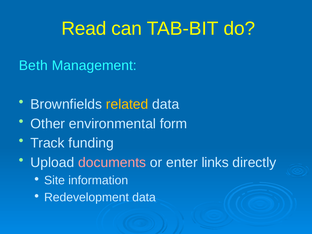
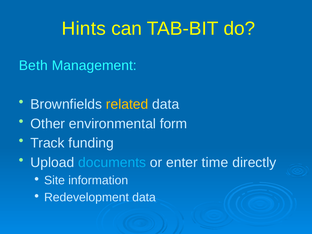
Read: Read -> Hints (84, 29)
documents colour: pink -> light blue (112, 163)
links: links -> time (215, 163)
